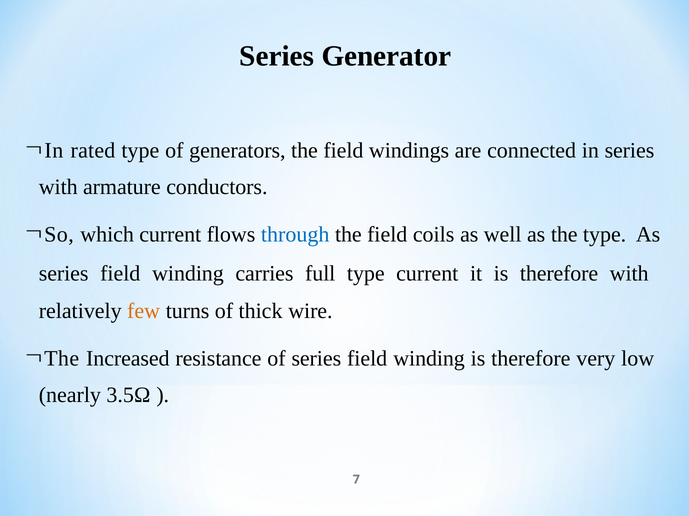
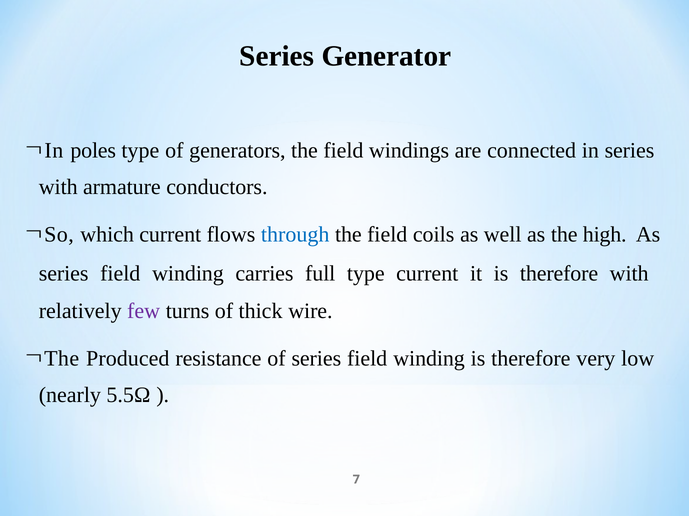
rated: rated -> poles (93, 150)
the type: type -> high (605, 235)
few colour: orange -> purple (144, 311)
Increased: Increased -> Produced (128, 359)
3.5Ω: 3.5Ω -> 5.5Ω (129, 396)
